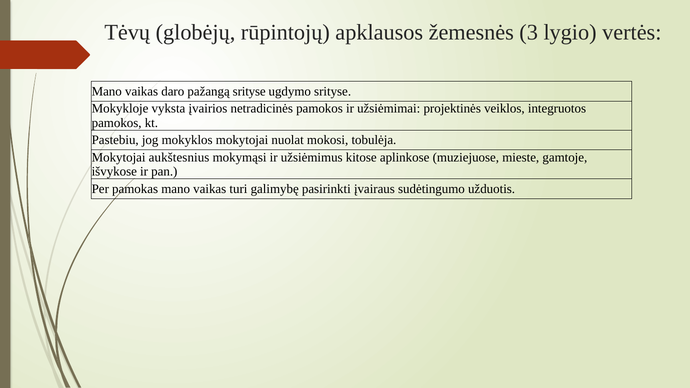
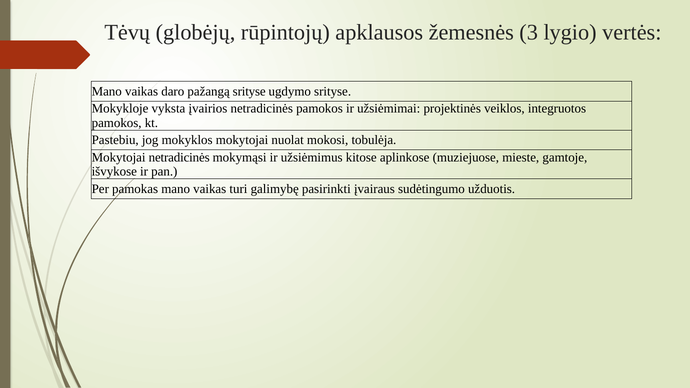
Mokytojai aukštesnius: aukštesnius -> netradicinės (179, 157)
